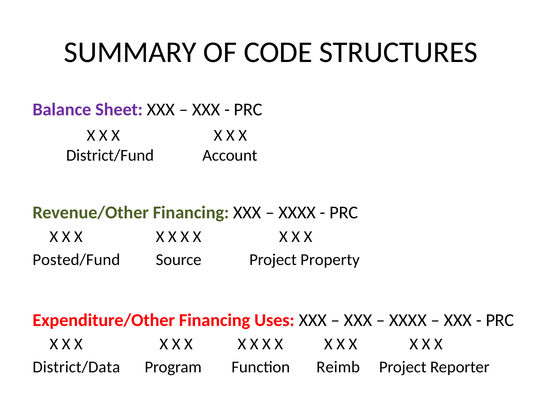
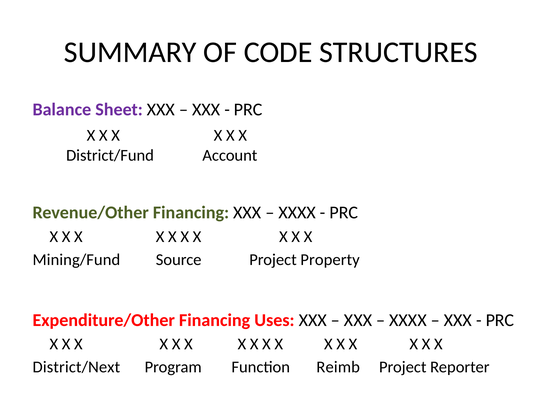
Posted/Fund: Posted/Fund -> Mining/Fund (76, 260)
District/Data: District/Data -> District/Next (76, 368)
